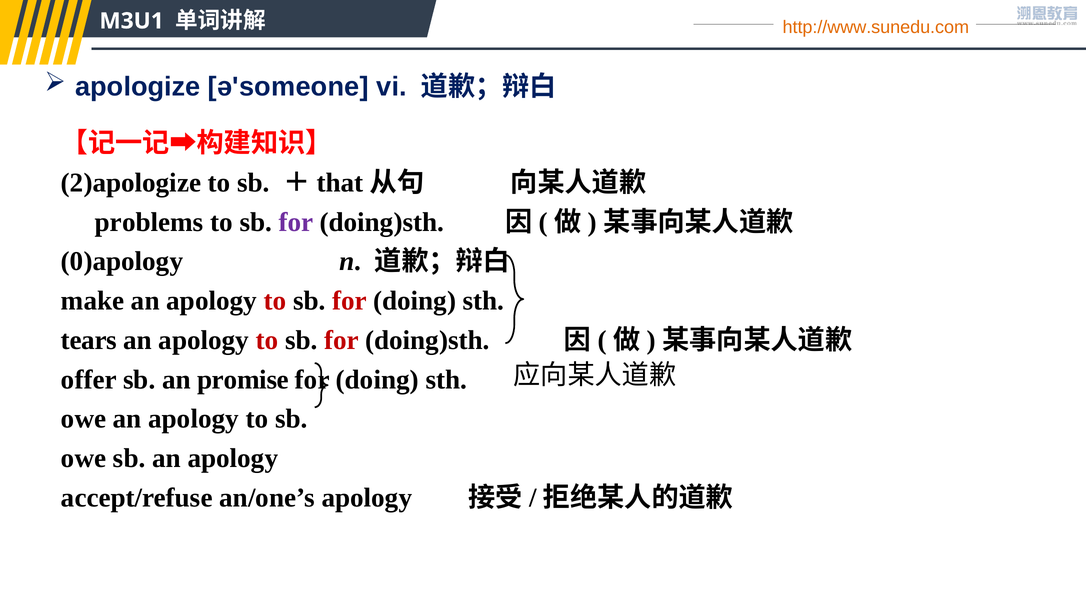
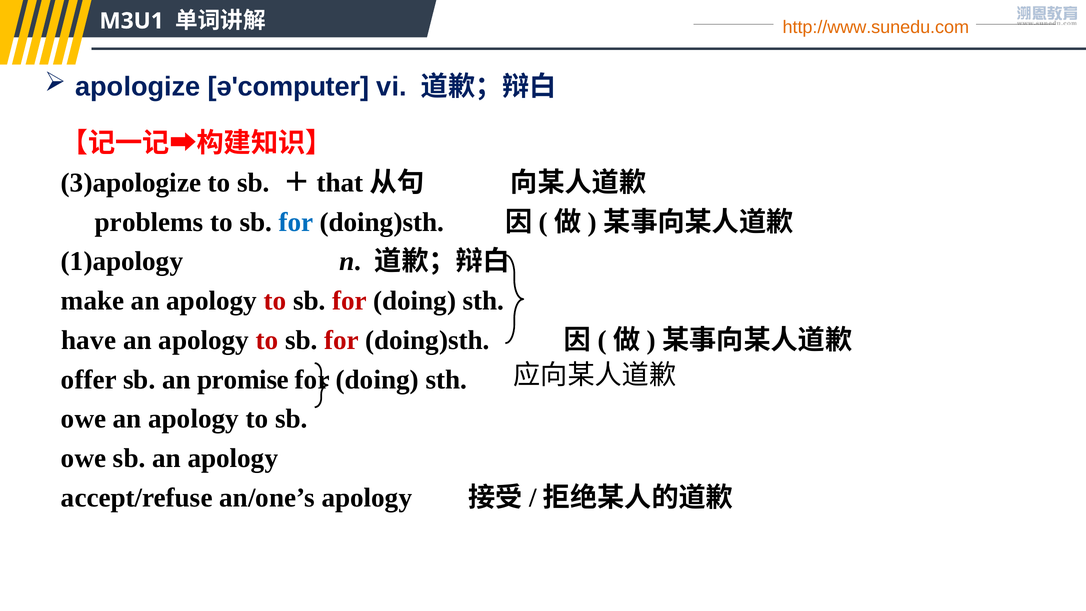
ə'someone: ə'someone -> ə'computer (289, 87)
2)apologize: 2)apologize -> 3)apologize (131, 183)
for colour: purple -> blue (296, 222)
0)apology: 0)apology -> 1)apology (122, 261)
tears: tears -> have (89, 340)
